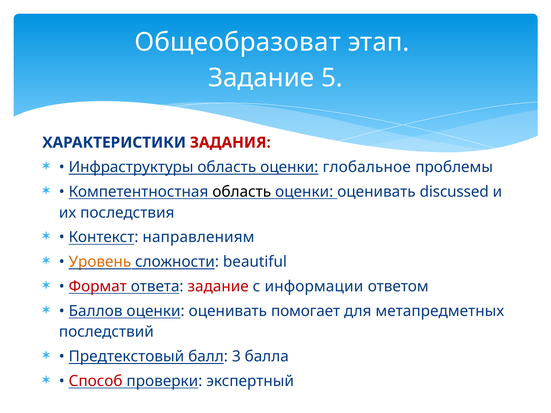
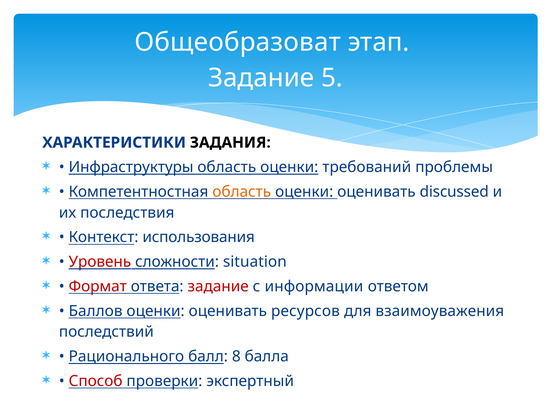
ЗАДАНИЯ colour: red -> black (230, 143)
глобальное: глобальное -> требований (367, 167)
область colour: black -> orange (242, 192)
направлениям: направлениям -> использования (199, 237)
Уровень colour: orange -> red (100, 262)
beautiful: beautiful -> situation (255, 262)
помогает: помогает -> ресурсов (305, 311)
метапредметных: метапредметных -> взаимоуважения (440, 311)
Предтекстовый: Предтекстовый -> Рационального (126, 357)
3: 3 -> 8 (236, 357)
